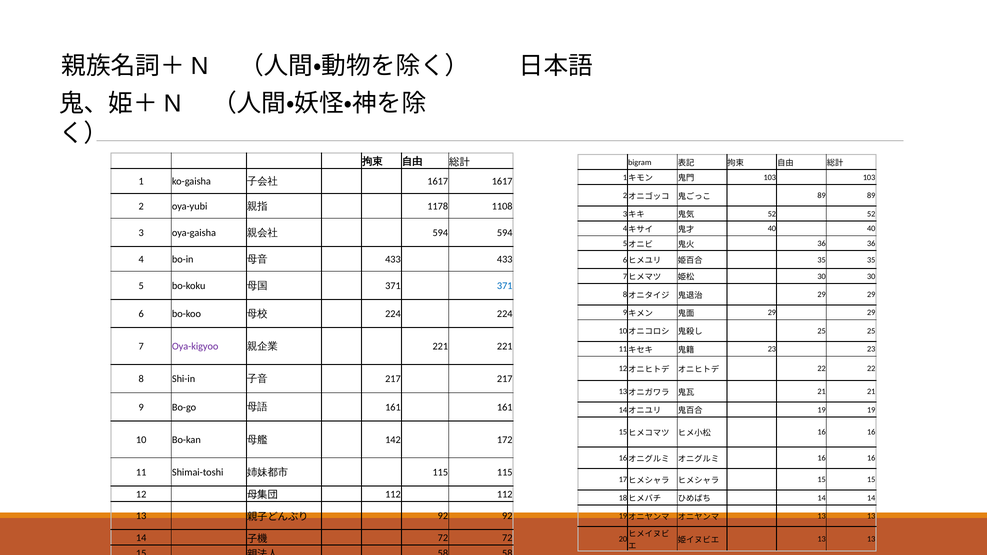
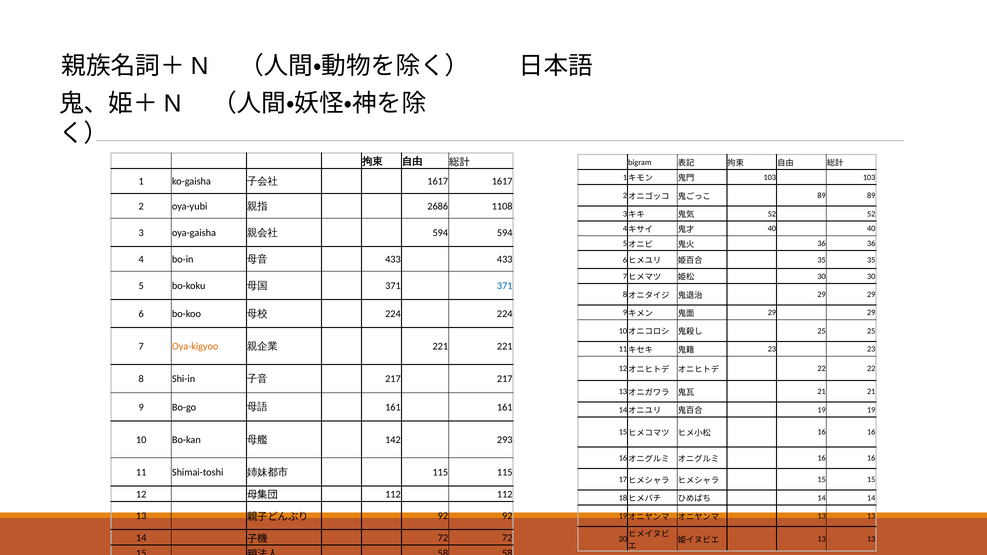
1178: 1178 -> 2686 (438, 206)
Oya-kigyoo colour: purple -> orange (195, 347)
172: 172 -> 293 (505, 440)
